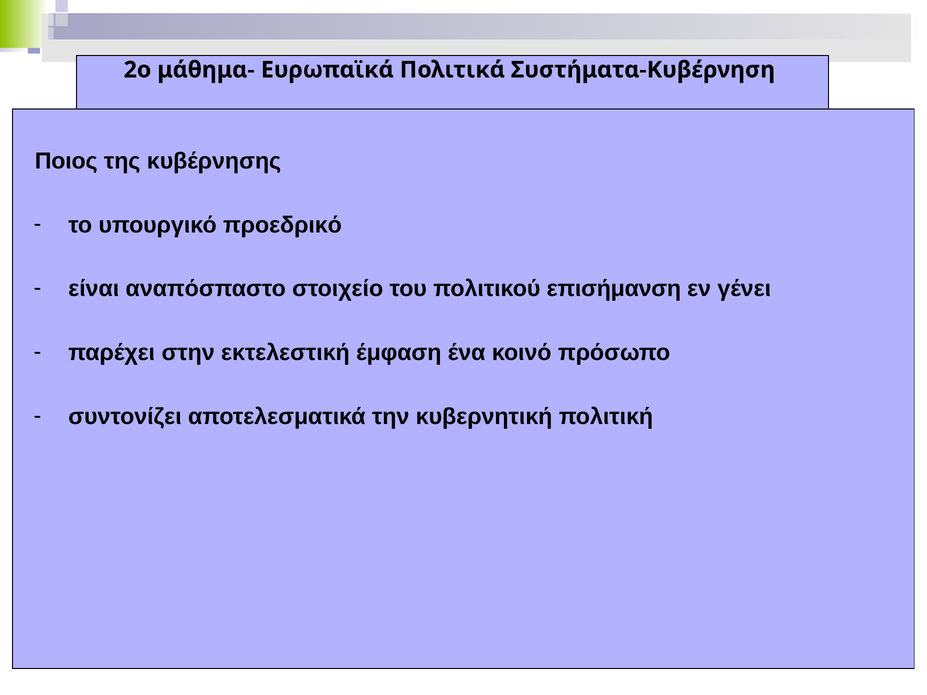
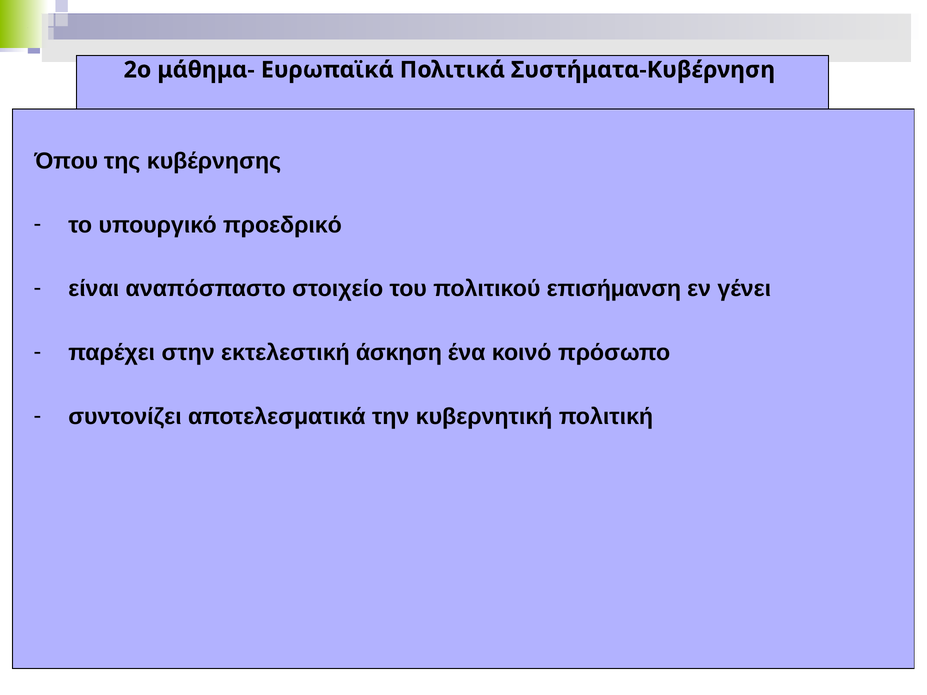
Ποιος: Ποιος -> Όπου (66, 161)
έμφαση: έμφαση -> άσκηση (399, 353)
